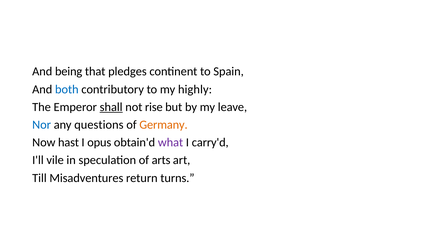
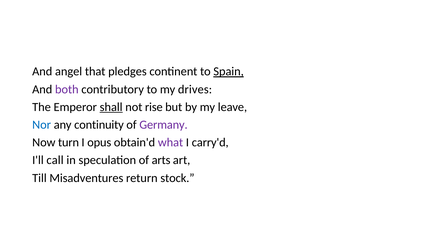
being: being -> angel (69, 72)
Spain underline: none -> present (229, 72)
both colour: blue -> purple (67, 89)
highly: highly -> drives (195, 89)
questions: questions -> continuity (99, 125)
Germany colour: orange -> purple (163, 125)
hast: hast -> turn (69, 142)
vile: vile -> call (55, 160)
turns: turns -> stock (177, 178)
